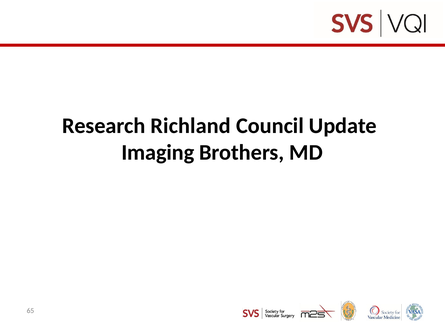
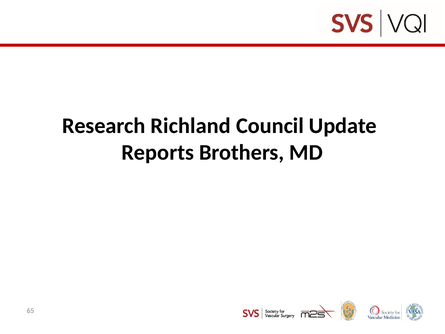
Imaging: Imaging -> Reports (158, 153)
